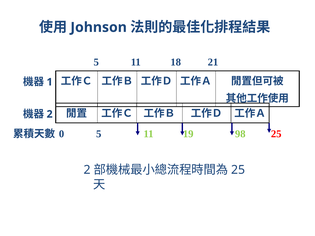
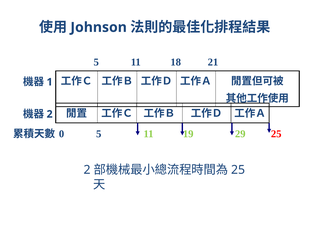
98: 98 -> 29 (240, 134)
